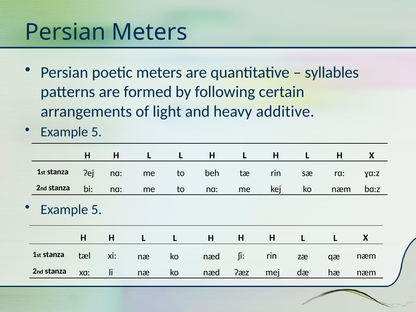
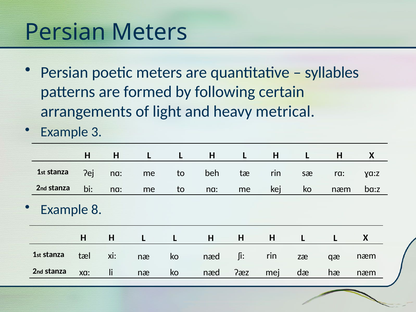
additive: additive -> metrical (285, 111)
5: 5 -> 3 (97, 132)
5: 5 -> 8 (97, 210)
